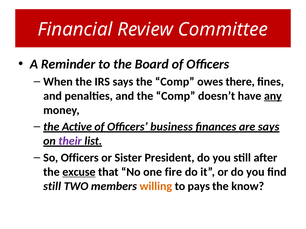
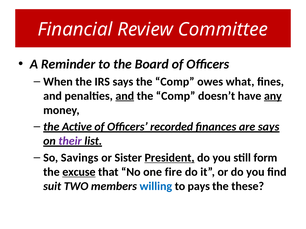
there: there -> what (240, 82)
and underline: none -> present (125, 96)
business: business -> recorded (172, 127)
So Officers: Officers -> Savings (80, 158)
President underline: none -> present (170, 158)
after: after -> form (265, 158)
still: still -> suit (52, 187)
willing colour: orange -> blue (156, 187)
know: know -> these (248, 187)
